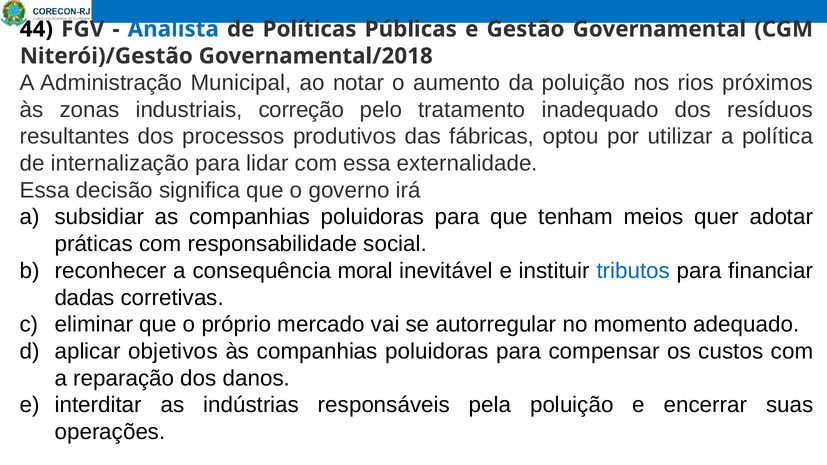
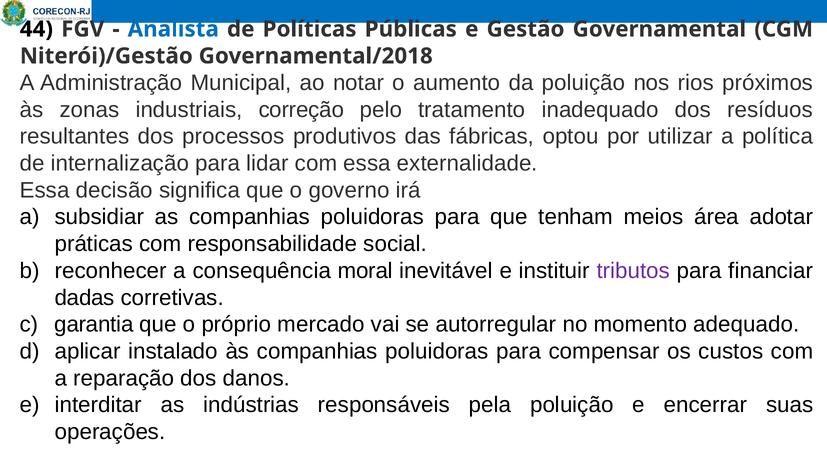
quer: quer -> área (717, 217)
tributos colour: blue -> purple (633, 271)
eliminar: eliminar -> garantia (94, 325)
objetivos: objetivos -> instalado (173, 351)
